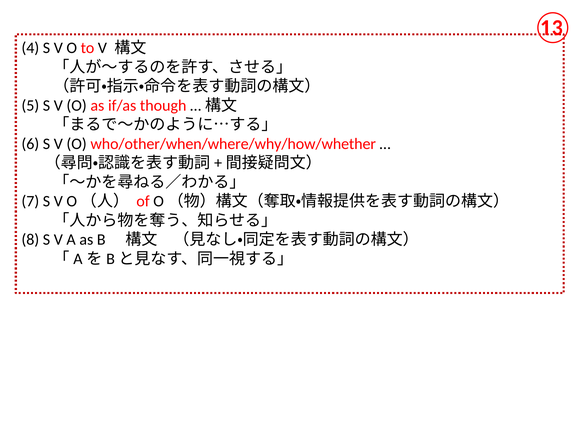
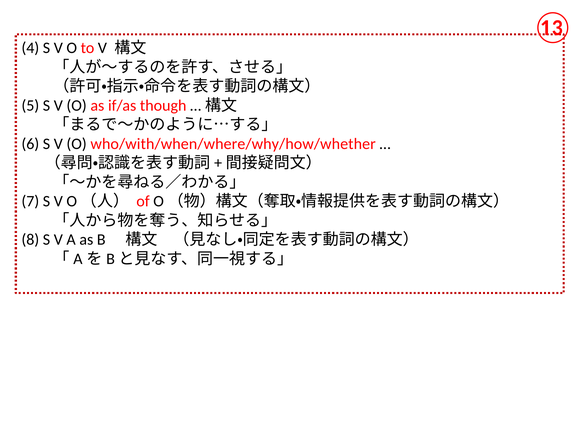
who/other/when/where/why/how/whether: who/other/when/where/why/how/whether -> who/with/when/where/why/how/whether (233, 144)
